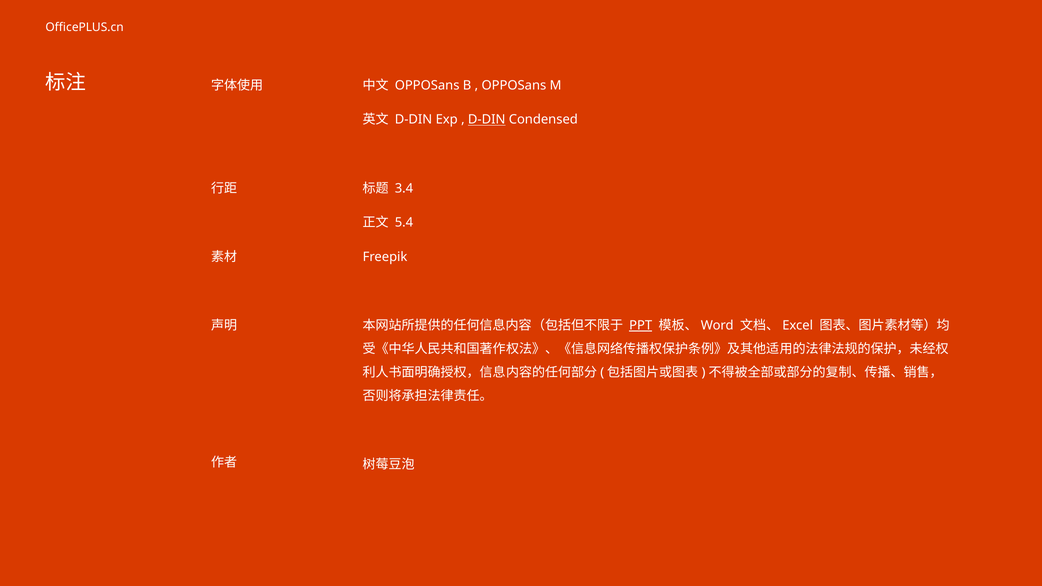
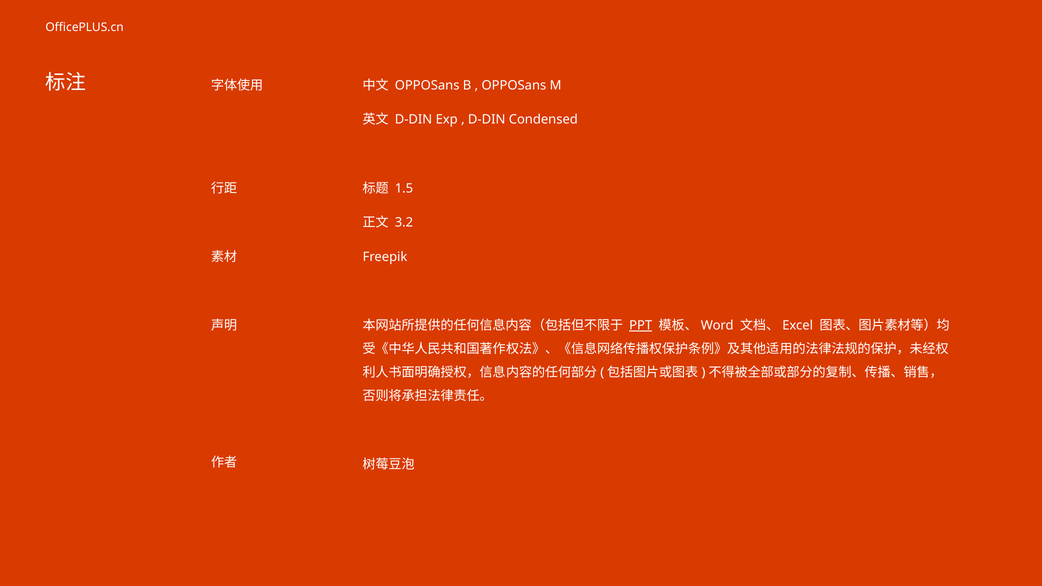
D-DIN underline: present -> none (487, 120)
3.4: 3.4 -> 1.5 (404, 188)
5.4: 5.4 -> 3.2 (404, 223)
